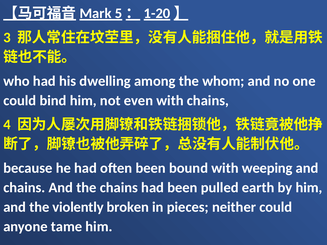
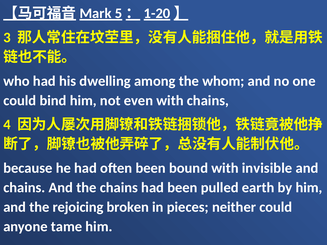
weeping: weeping -> invisible (267, 168)
violently: violently -> rejoicing (78, 207)
